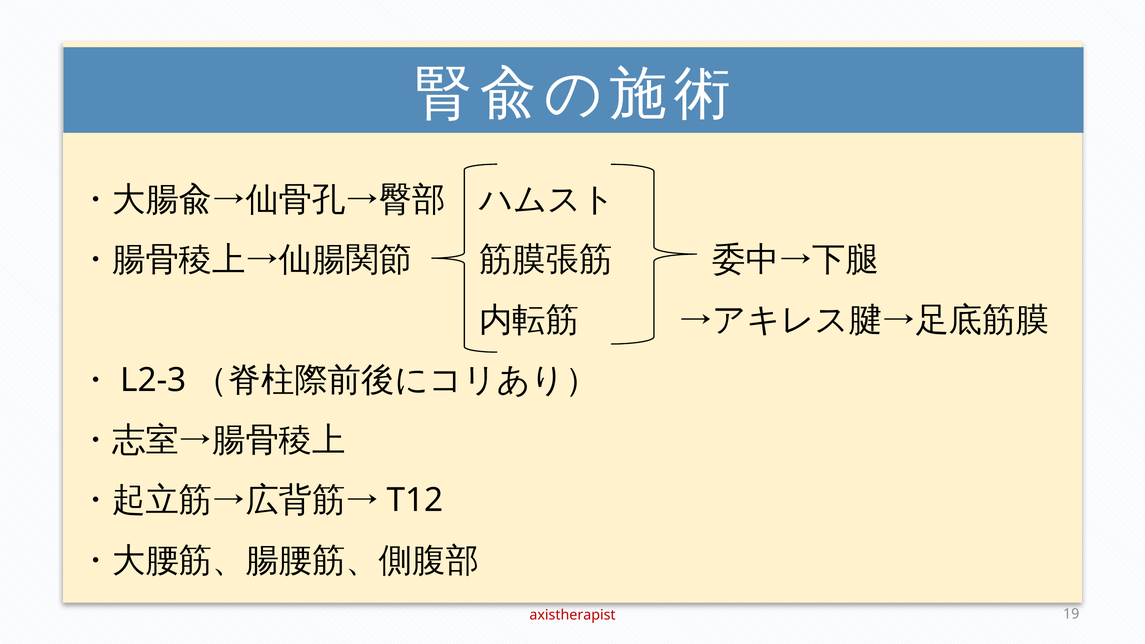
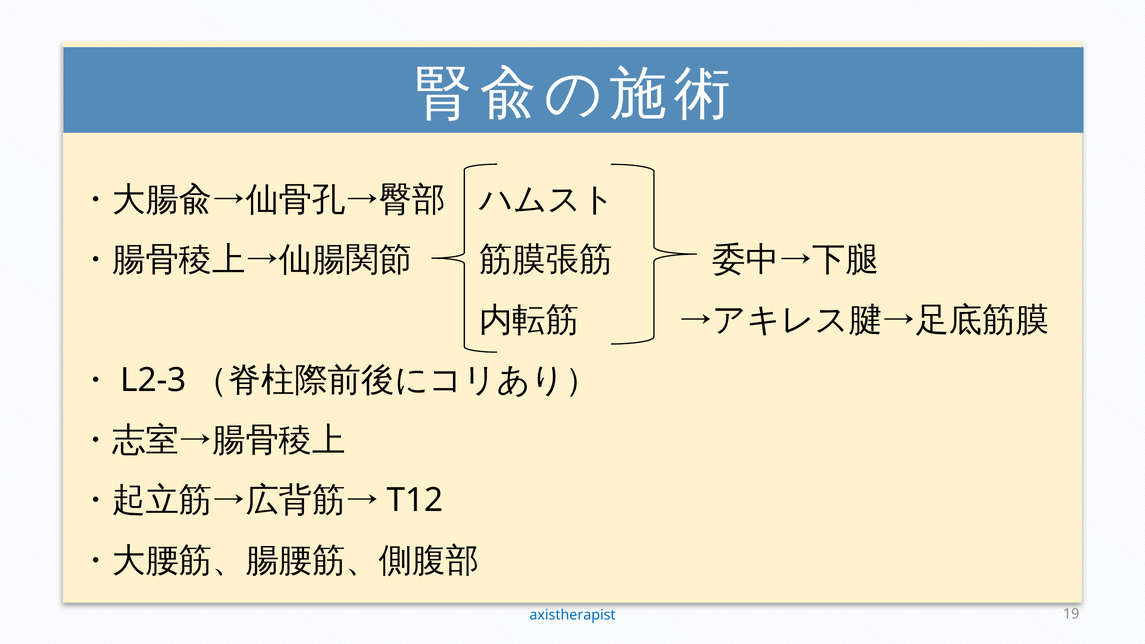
axistherapist colour: red -> blue (573, 615)
